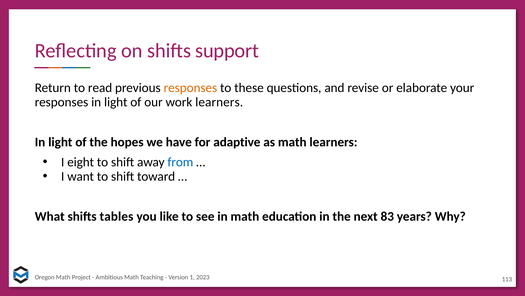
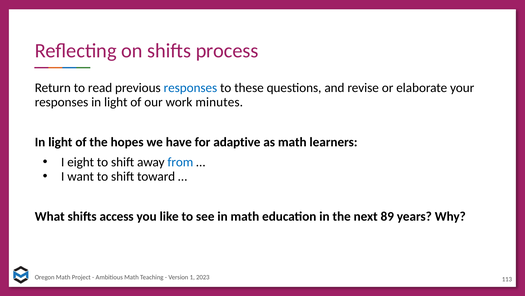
support: support -> process (227, 51)
responses colour: orange -> blue (190, 88)
work learners: learners -> minutes (219, 102)
tables: tables -> access (117, 216)
83: 83 -> 89 (387, 216)
